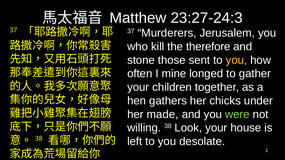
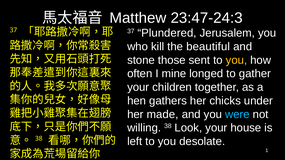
23:27-24:3: 23:27-24:3 -> 23:47-24:3 (207, 18)
Murderers: Murderers -> Plundered (167, 33)
therefore: therefore -> beautiful (208, 47)
were colour: light green -> light blue (237, 114)
